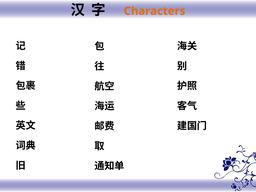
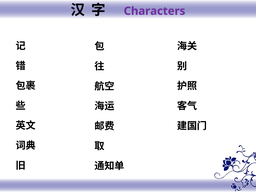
Characters colour: orange -> purple (155, 11)
